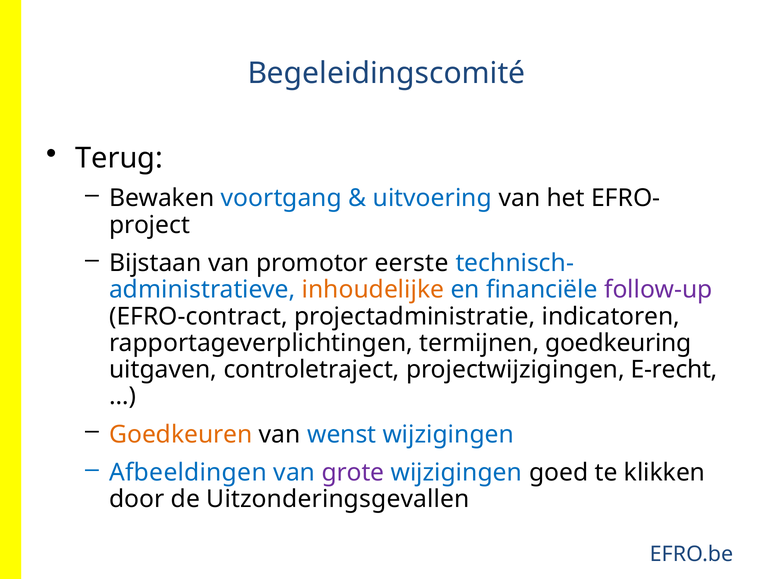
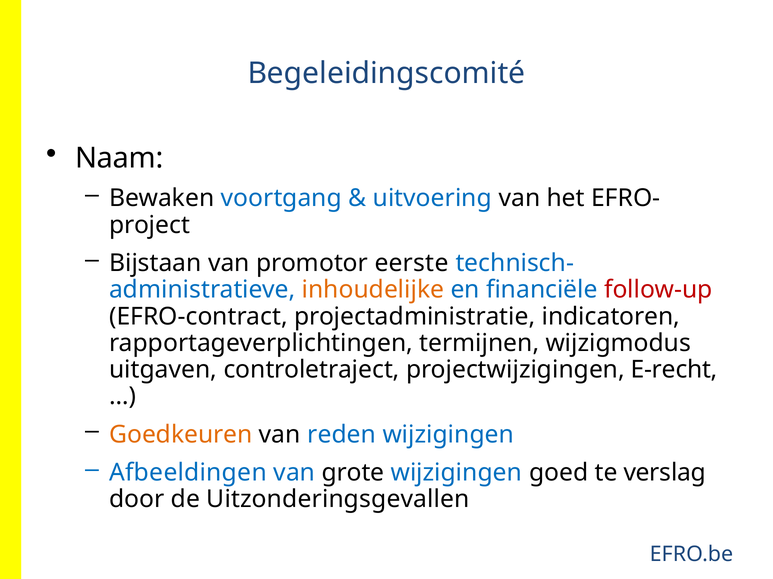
Terug: Terug -> Naam (119, 159)
follow-up colour: purple -> red (658, 290)
goedkeuring: goedkeuring -> wijzigmodus (618, 343)
wenst: wenst -> reden (342, 435)
grote colour: purple -> black (353, 473)
klikken: klikken -> verslag (665, 473)
